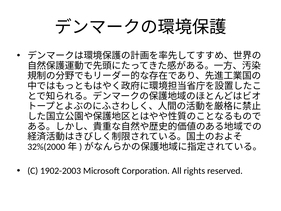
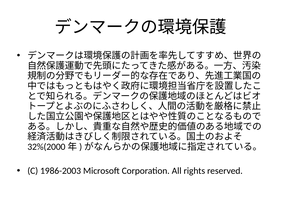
1902-2003: 1902-2003 -> 1986-2003 (61, 171)
